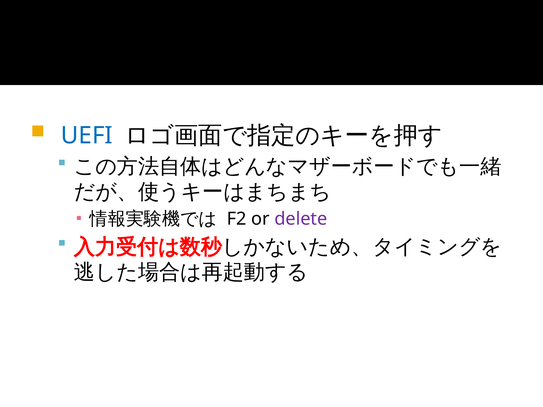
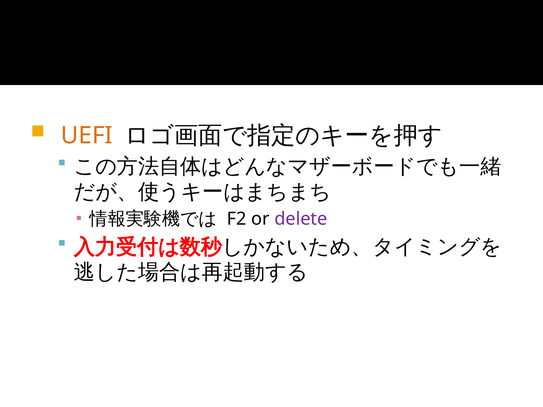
UEFI colour: blue -> orange (87, 135)
